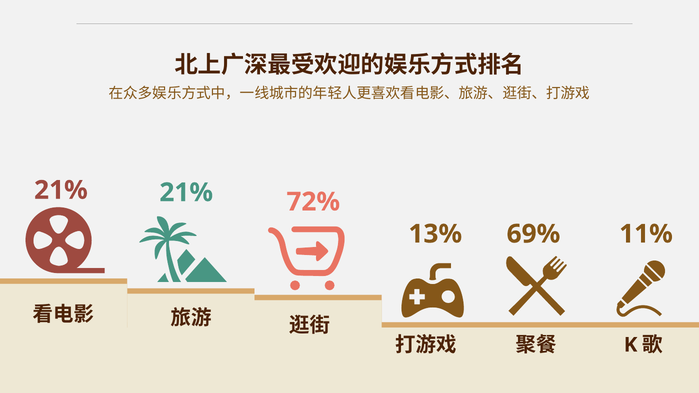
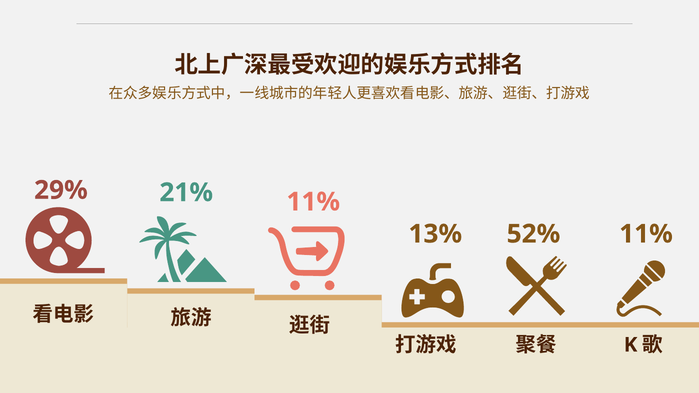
21%: 21% -> 29% (61, 190)
21% 72%: 72% -> 11% (313, 202)
69%: 69% -> 52% (533, 234)
